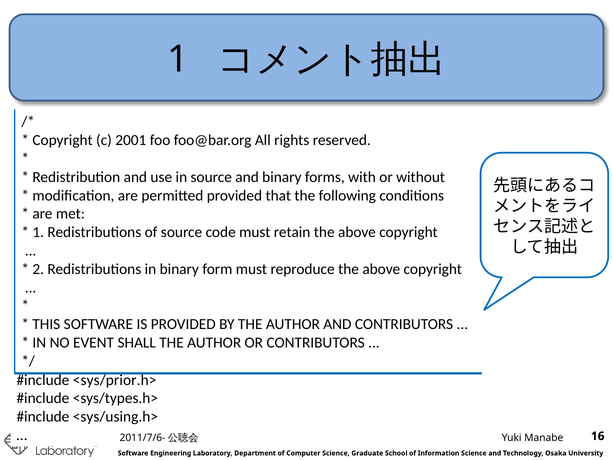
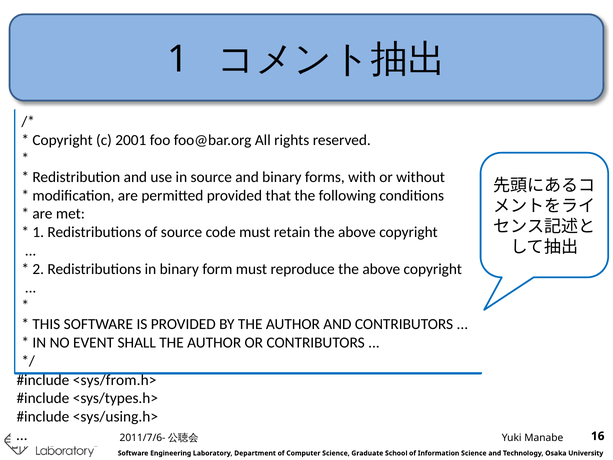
<sys/prior.h>: <sys/prior.h> -> <sys/from.h> (115, 380)
